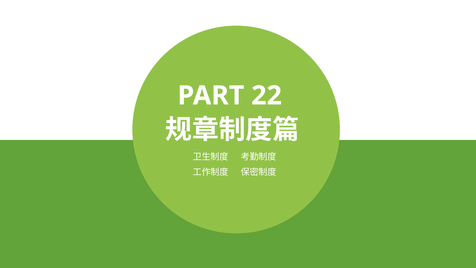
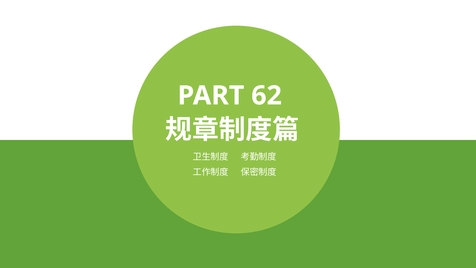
22: 22 -> 62 (267, 96)
